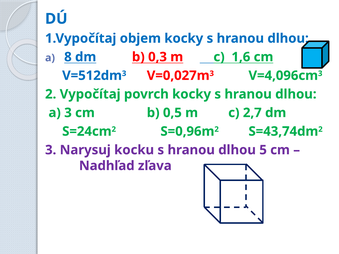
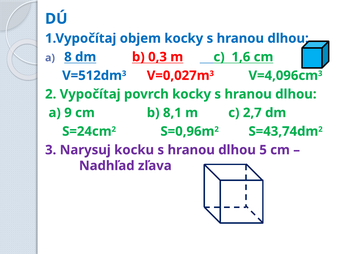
a 3: 3 -> 9 (68, 113)
0,5: 0,5 -> 8,1 (172, 113)
